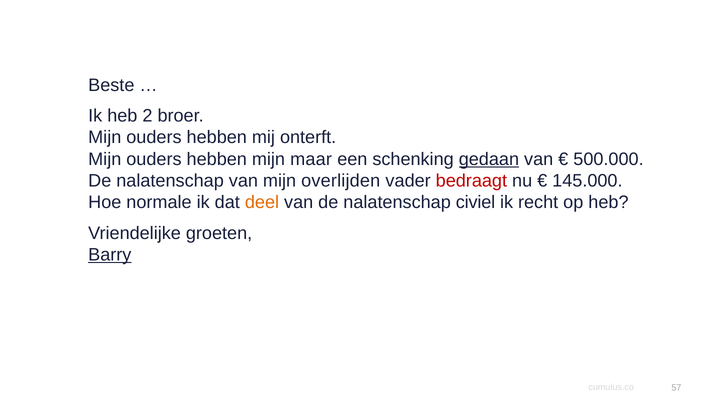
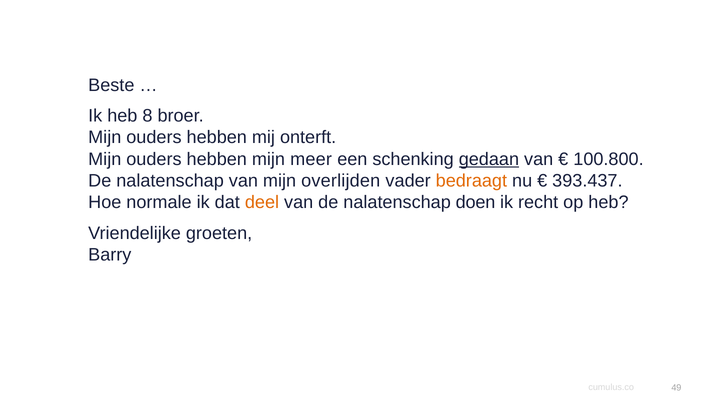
2: 2 -> 8 (147, 116)
maar: maar -> meer (311, 159)
500.000: 500.000 -> 100.800 (608, 159)
bedraagt colour: red -> orange (471, 181)
145.000: 145.000 -> 393.437 (587, 181)
civiel: civiel -> doen (476, 203)
Barry underline: present -> none (110, 255)
57: 57 -> 49 (676, 388)
